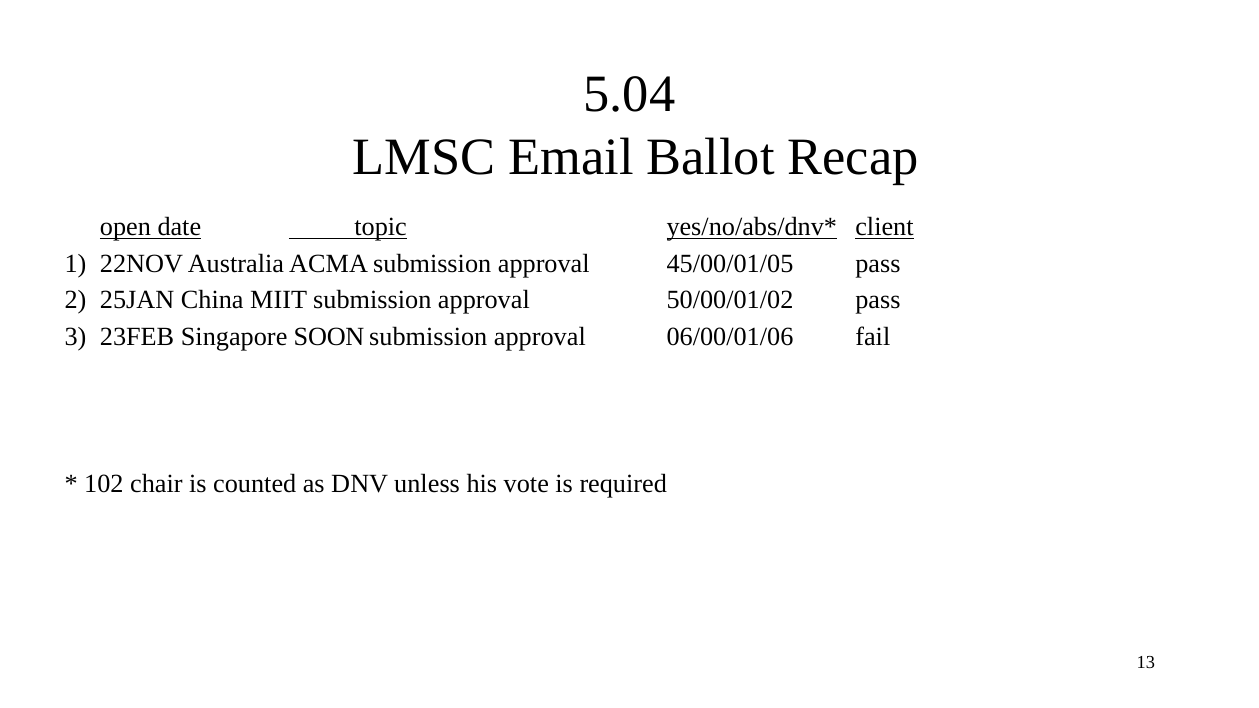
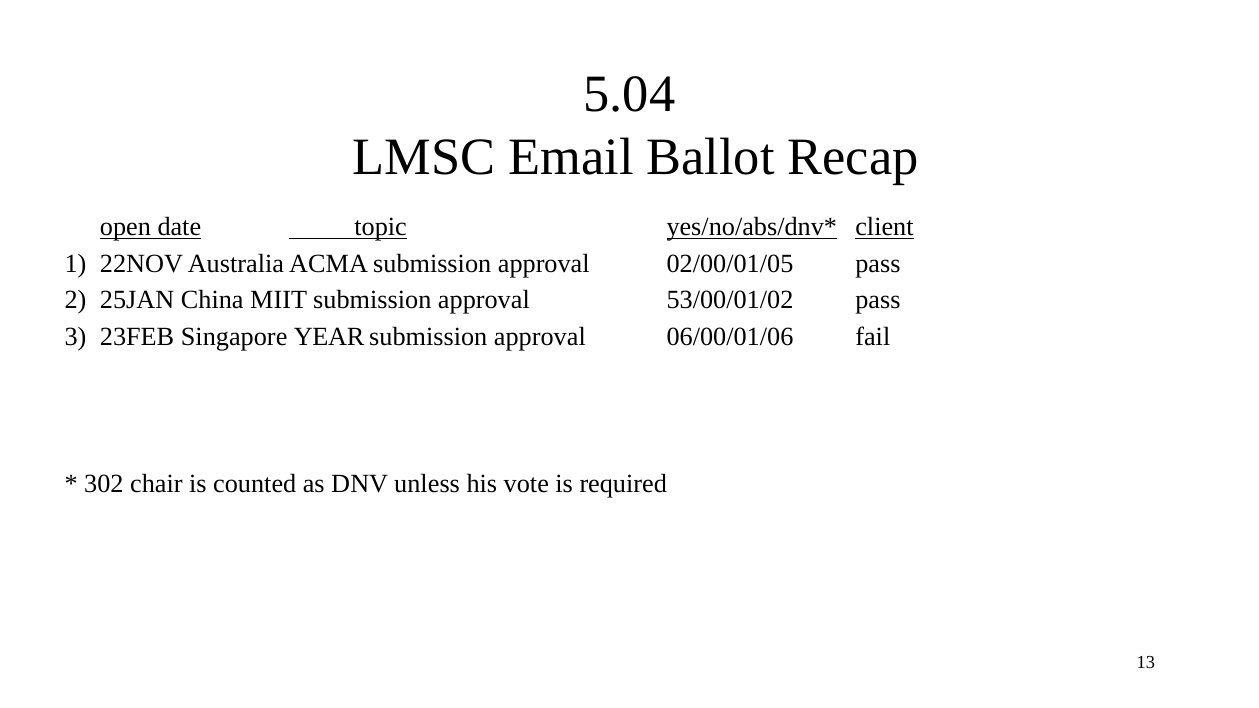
45/00/01/05: 45/00/01/05 -> 02/00/01/05 (730, 264)
50/00/01/02: 50/00/01/02 -> 53/00/01/02 (730, 300)
SOON: SOON -> YEAR (329, 337)
102: 102 -> 302 (104, 484)
